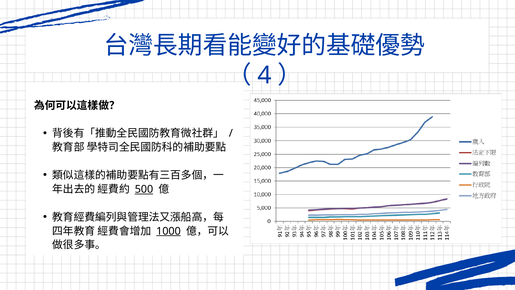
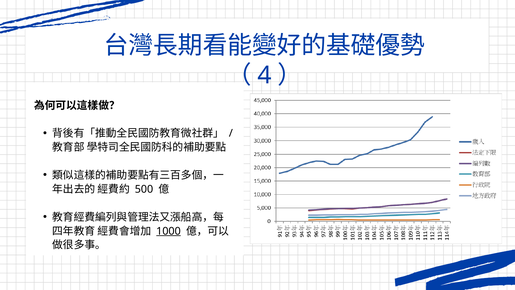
500 underline: present -> none (144, 189)
